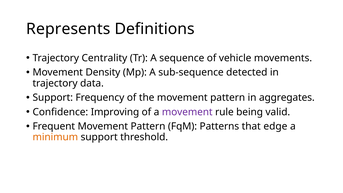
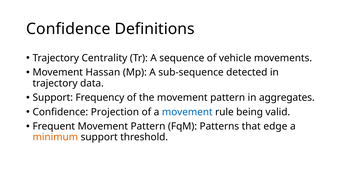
Represents: Represents -> Confidence (68, 29)
Density: Density -> Hassan (103, 72)
Improving: Improving -> Projection (115, 112)
movement colour: purple -> blue (187, 112)
